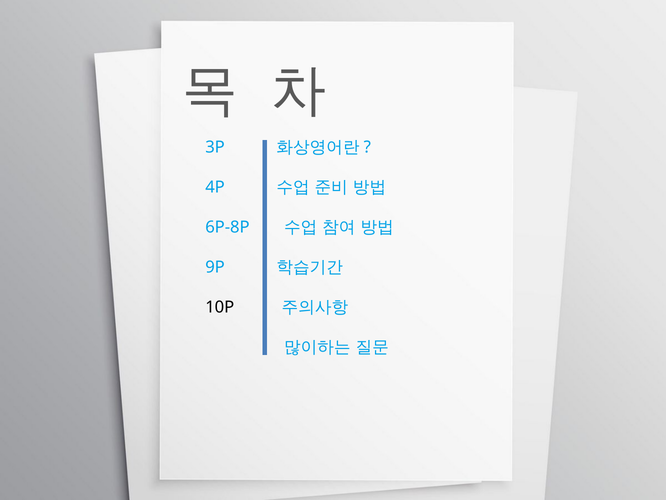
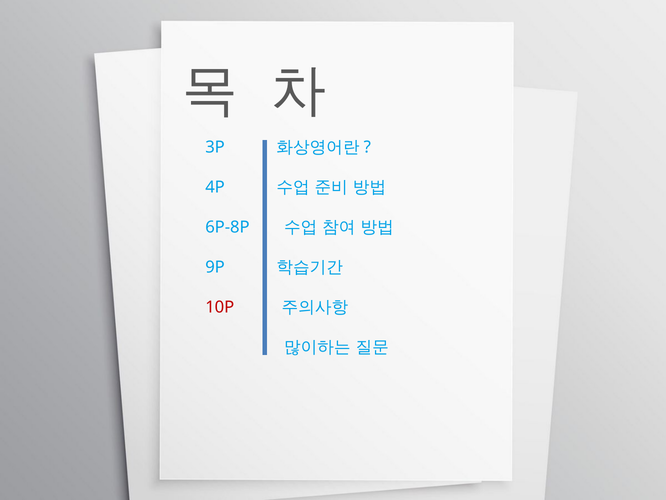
10P colour: black -> red (220, 307)
